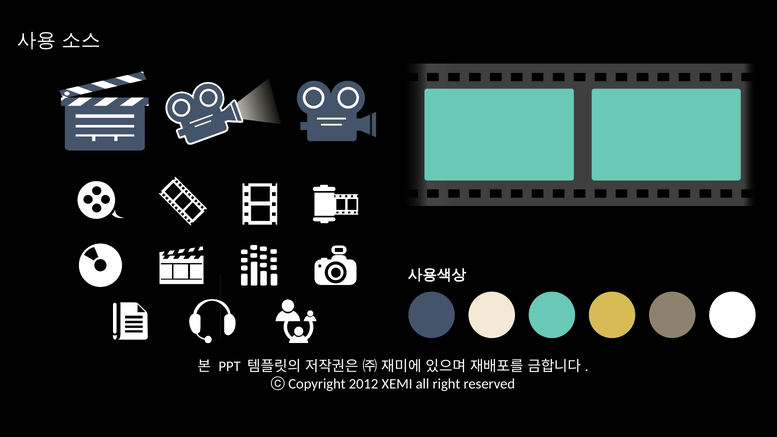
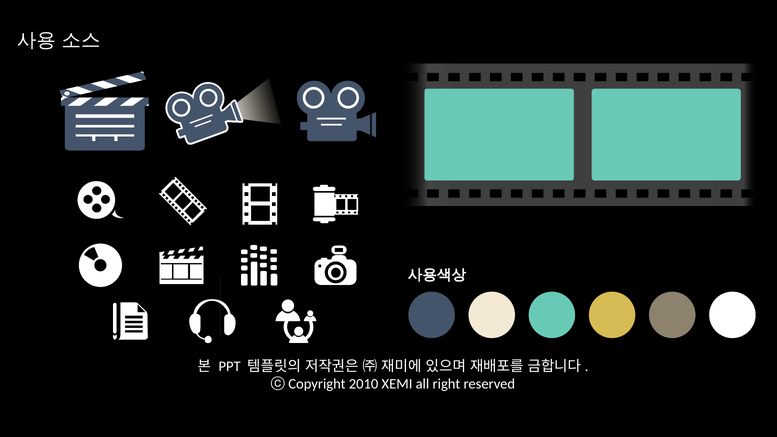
2012: 2012 -> 2010 (364, 384)
